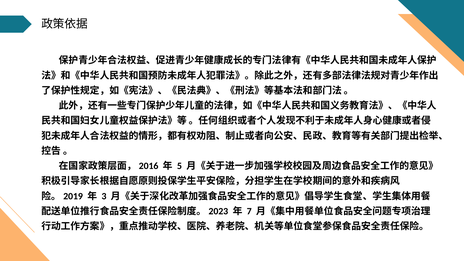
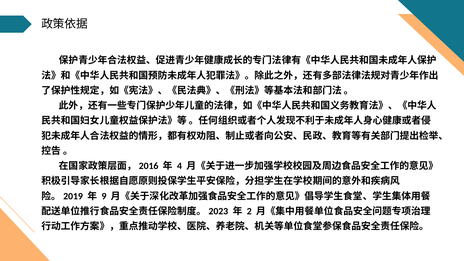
5: 5 -> 4 (180, 166)
3: 3 -> 9 (104, 196)
7: 7 -> 2 (249, 211)
